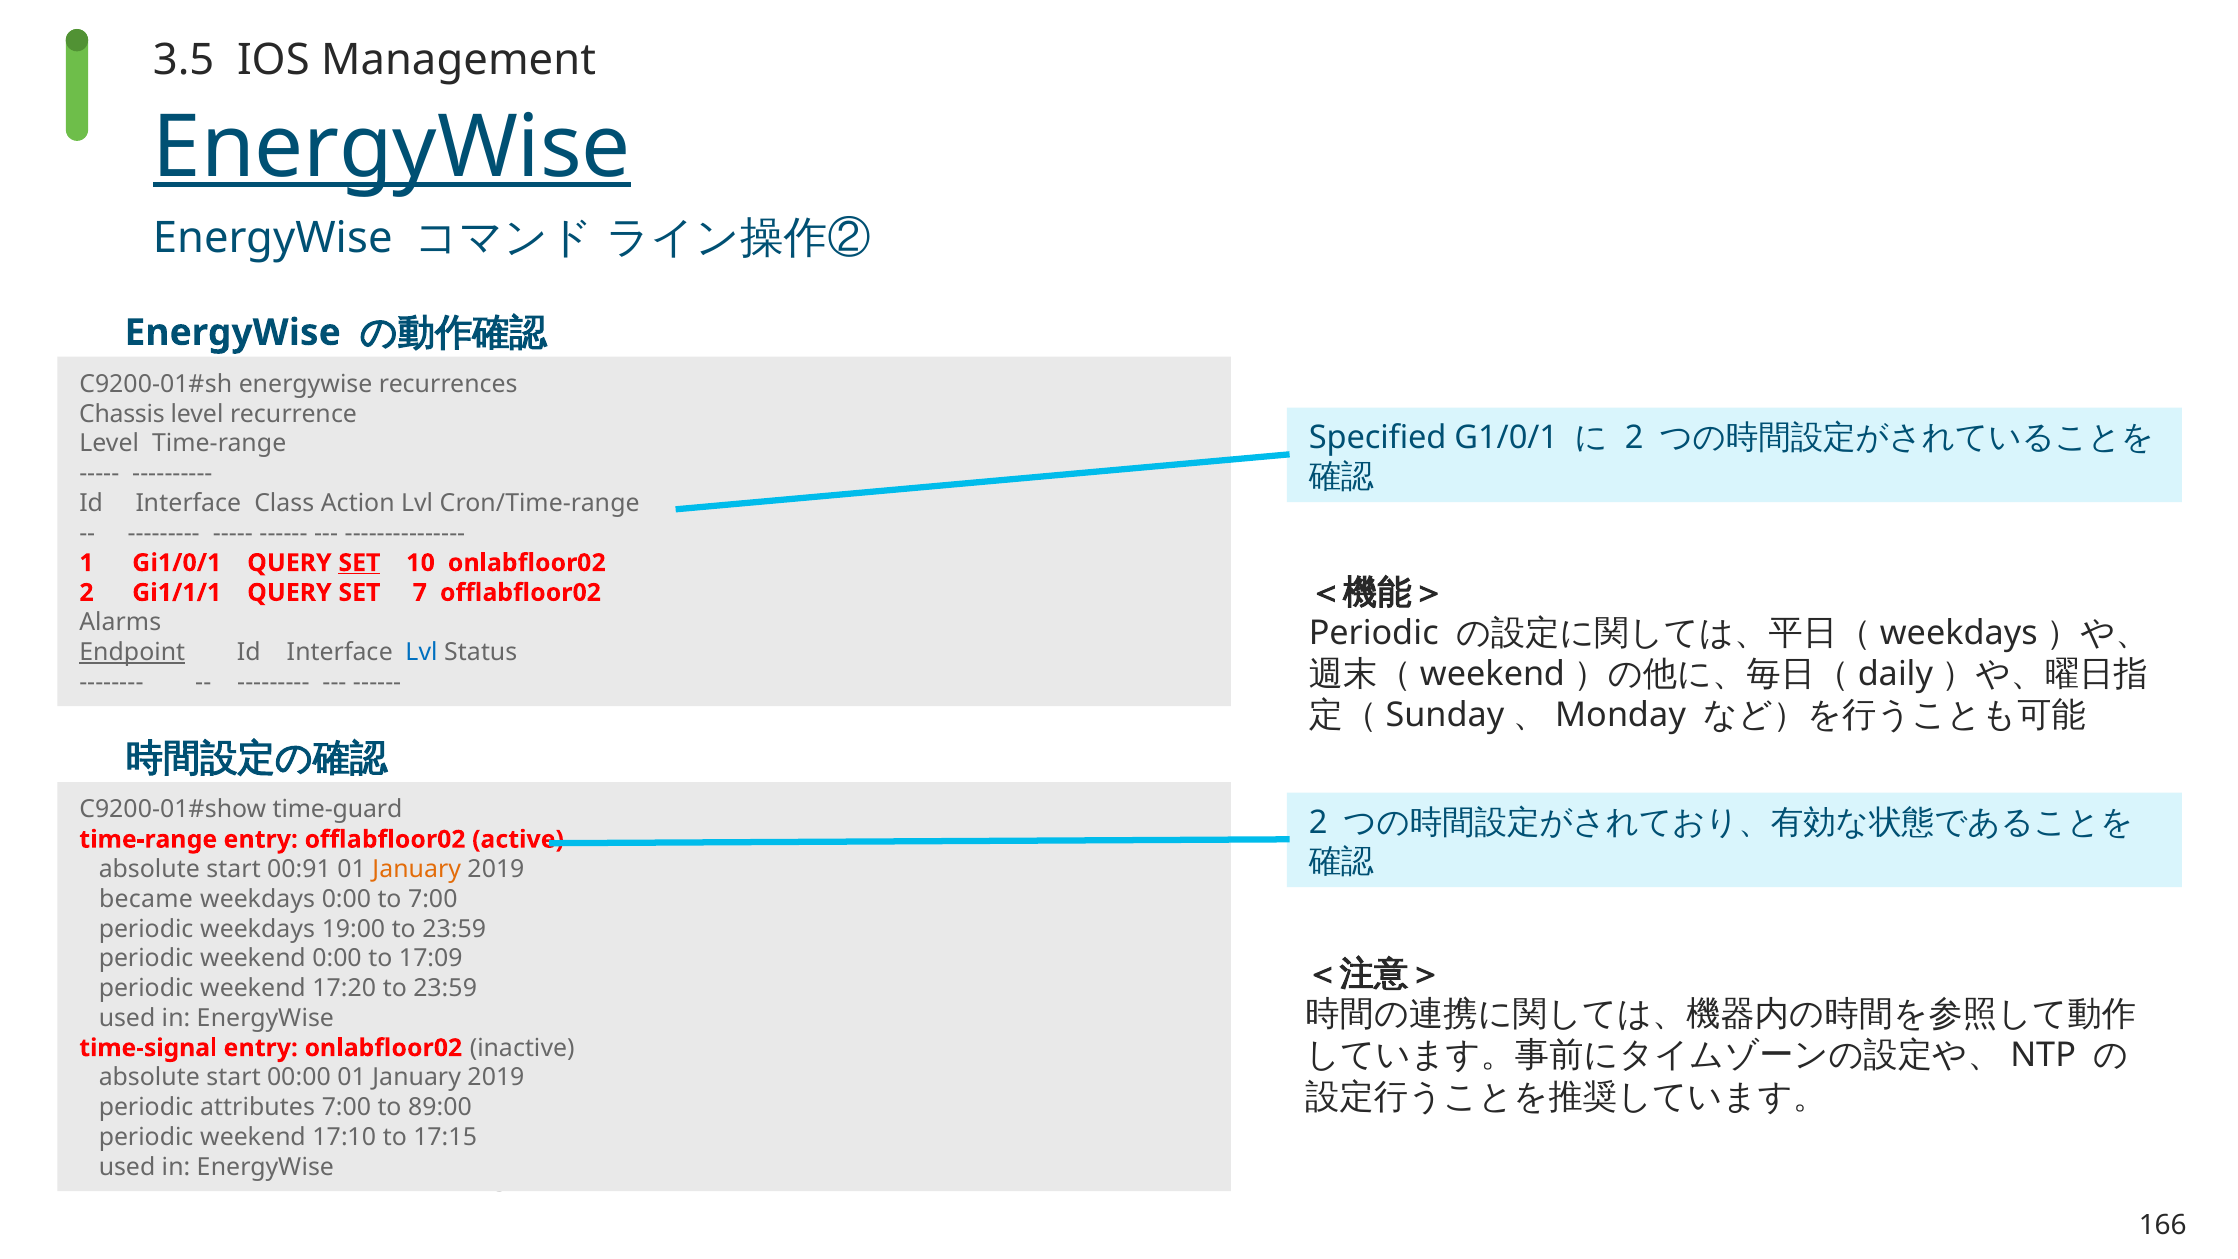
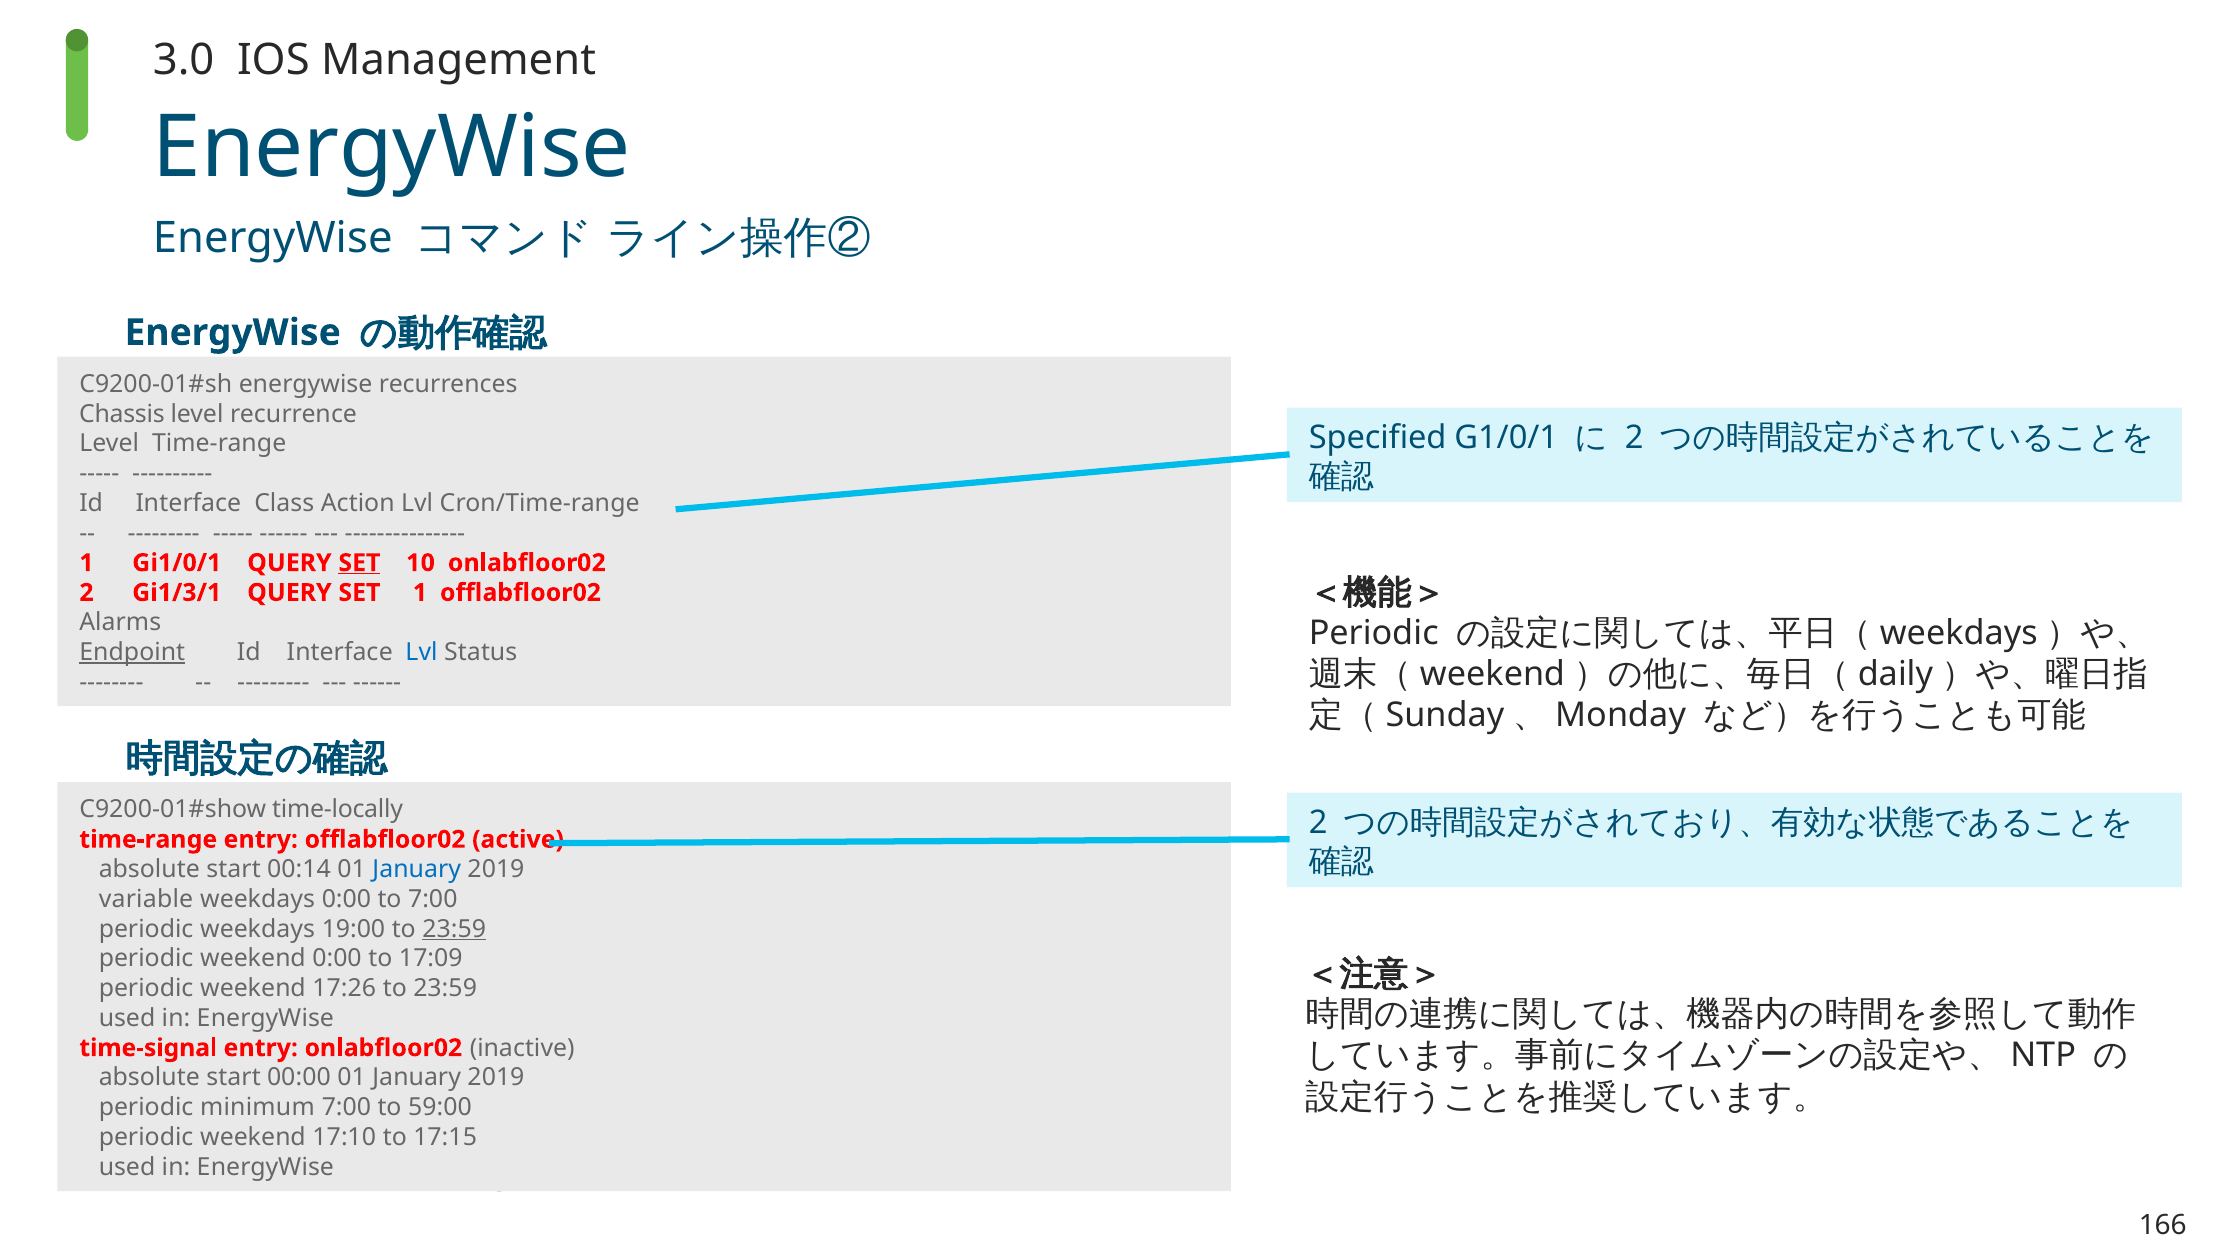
3.5: 3.5 -> 3.0 (184, 60)
EnergyWise underline: present -> none (392, 147)
Gi1/1/1: Gi1/1/1 -> Gi1/3/1 (177, 593)
SET 7: 7 -> 1 (420, 593)
time-guard: time-guard -> time-locally (338, 810)
00:91: 00:91 -> 00:14 (299, 869)
January colour: orange -> blue (417, 869)
became: became -> variable (146, 899)
23:59 underline: none -> present (454, 929)
17:20: 17:20 -> 17:26 (344, 988)
attributes: attributes -> minimum (257, 1107)
89:00: 89:00 -> 59:00 (440, 1107)
